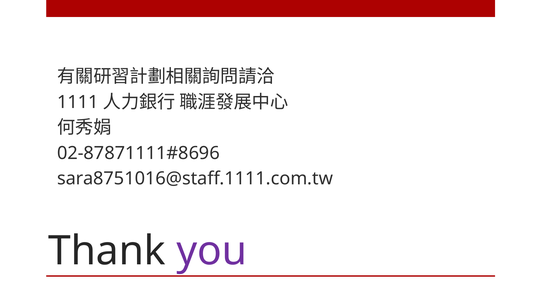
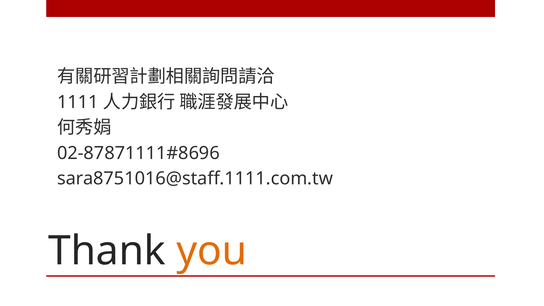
you colour: purple -> orange (212, 251)
